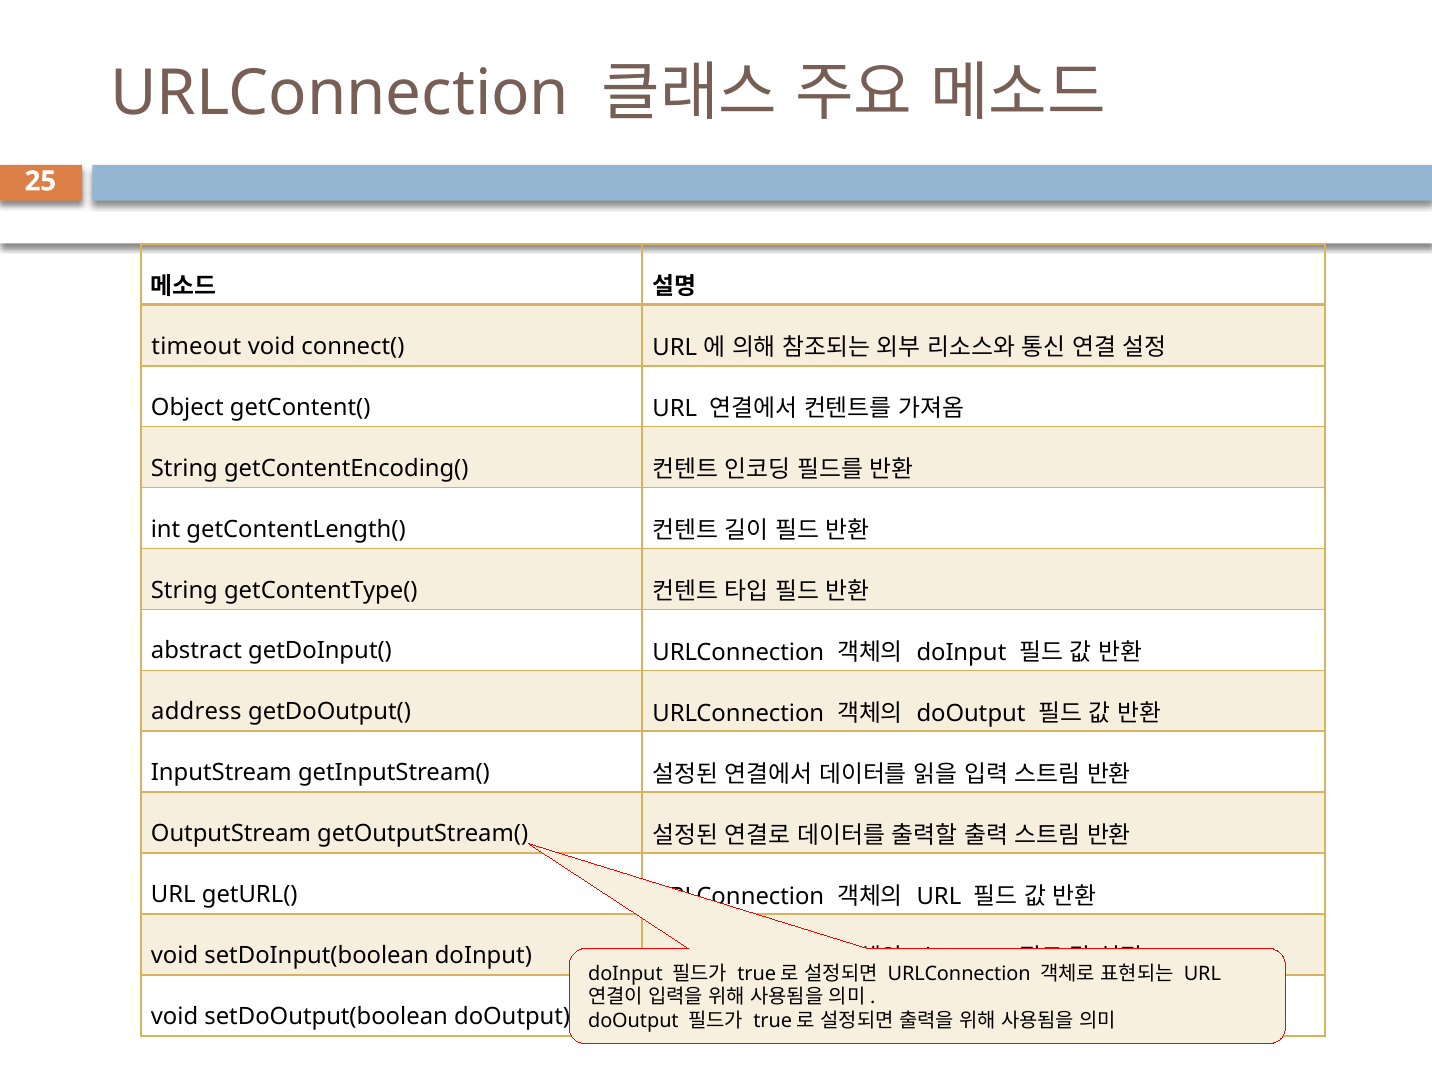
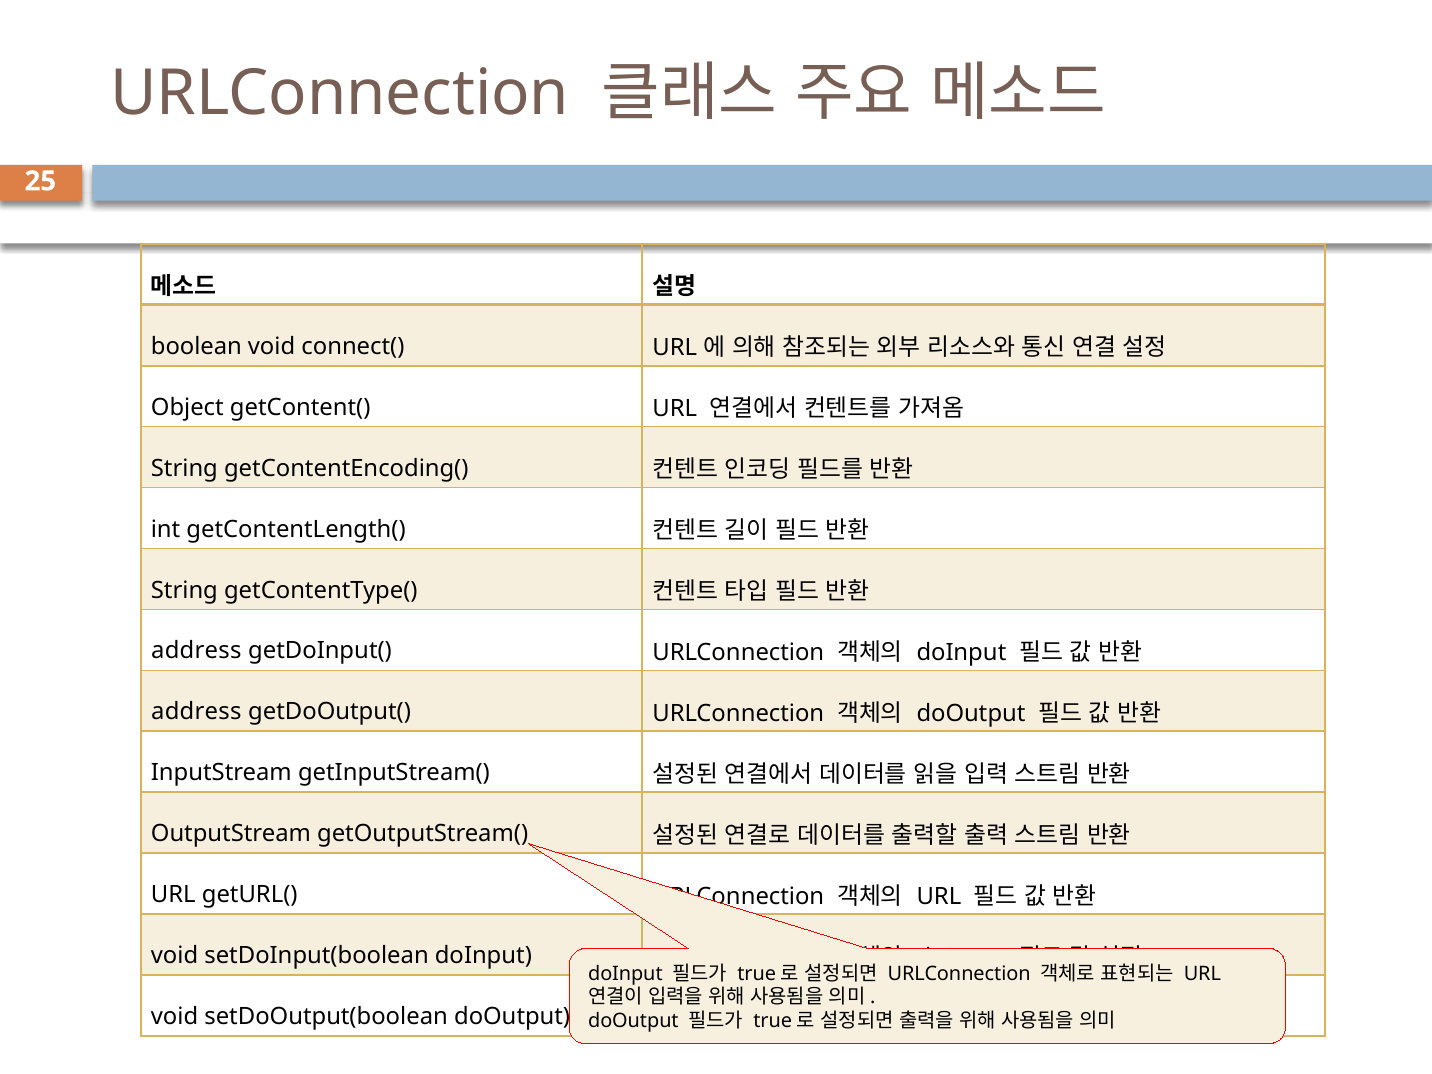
timeout: timeout -> boolean (196, 346)
abstract: abstract -> address (196, 651)
